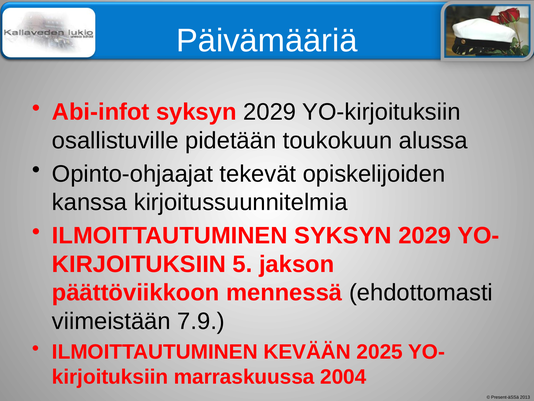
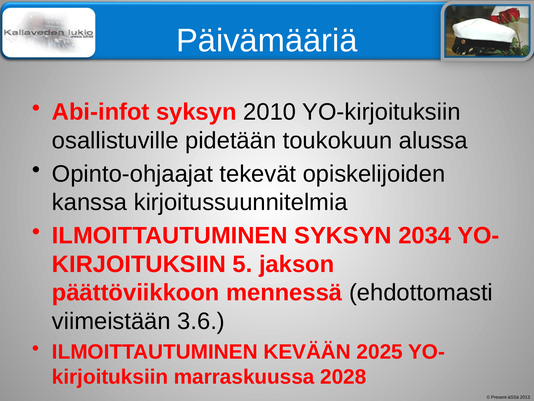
Abi-infot syksyn 2029: 2029 -> 2010 (270, 112)
ILMOITTAUTUMINEN SYKSYN 2029: 2029 -> 2034 (425, 235)
7.9: 7.9 -> 3.6 (201, 321)
2004: 2004 -> 2028 (343, 376)
